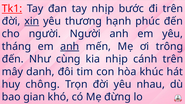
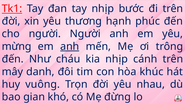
xin underline: present -> none (32, 21)
tháng: tháng -> mừng (17, 46)
cùng: cùng -> cháu (68, 59)
chông: chông -> vuông (43, 84)
